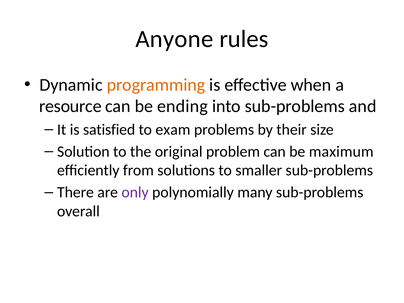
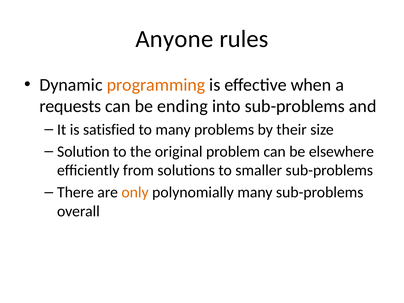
resource: resource -> requests (70, 106)
to exam: exam -> many (173, 130)
maximum: maximum -> elsewhere (341, 152)
only colour: purple -> orange (135, 192)
